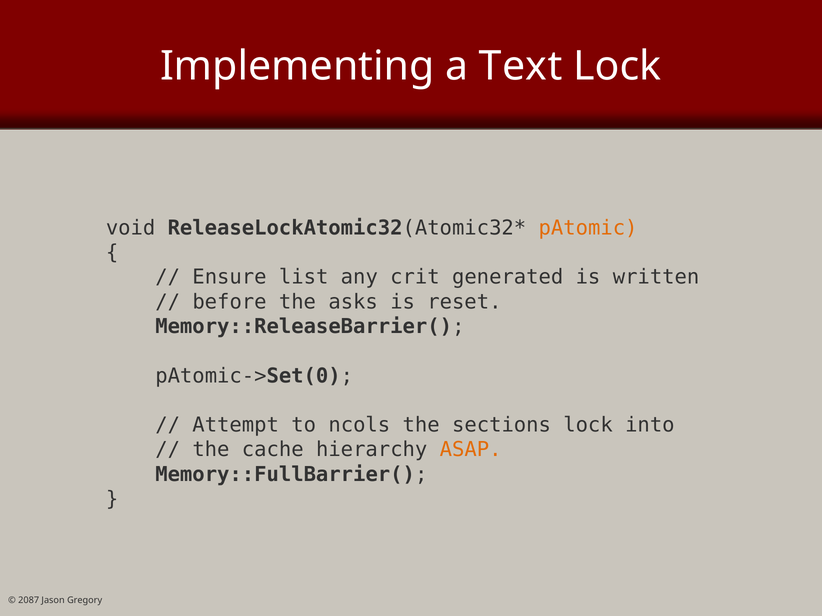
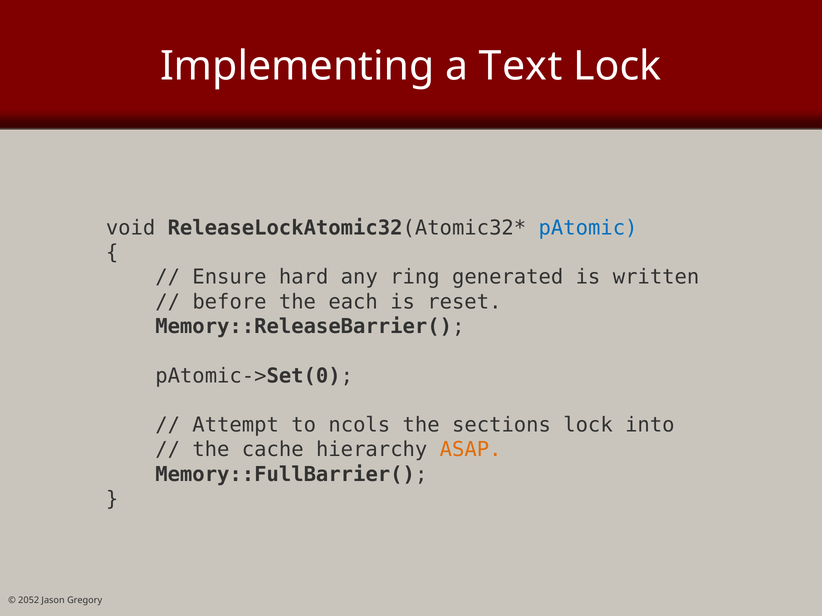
pAtomic colour: orange -> blue (588, 228)
list: list -> hard (304, 277)
crit: crit -> ring (415, 277)
asks: asks -> each (353, 302)
2087: 2087 -> 2052 (29, 601)
